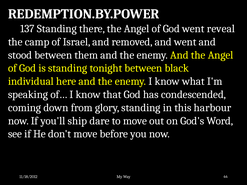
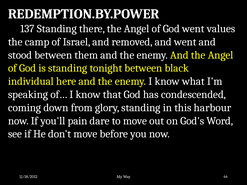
reveal: reveal -> values (221, 29)
ship: ship -> pain (78, 121)
